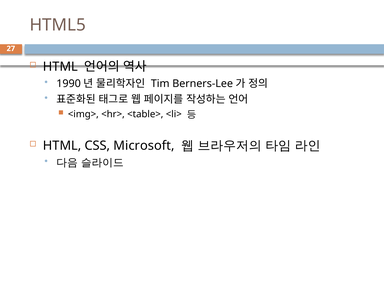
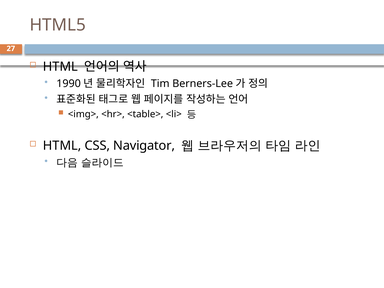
Microsoft: Microsoft -> Navigator (144, 146)
